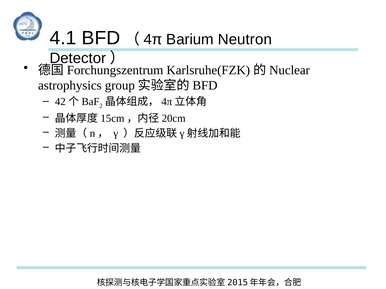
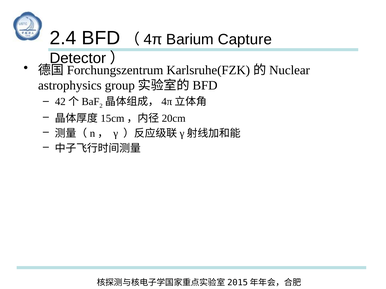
4.1: 4.1 -> 2.4 (63, 38)
Neutron: Neutron -> Capture (245, 39)
